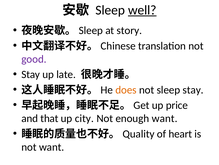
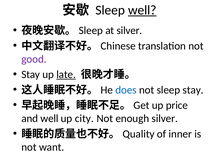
at story: story -> silver (129, 30)
late underline: none -> present (66, 74)
does colour: orange -> blue (126, 89)
and that: that -> well (49, 118)
enough want: want -> silver (165, 118)
heart: heart -> inner (180, 133)
